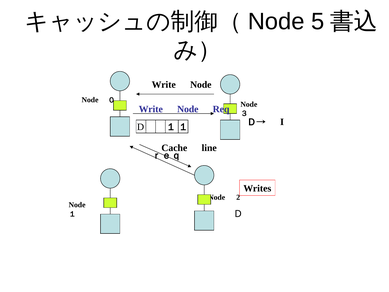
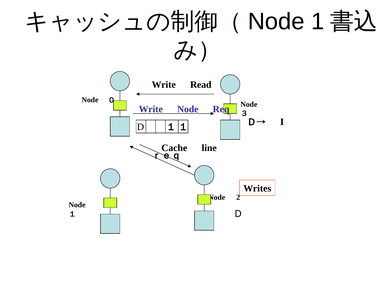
5: 5 -> 1 (318, 21)
Node: Node -> Read (201, 85)
